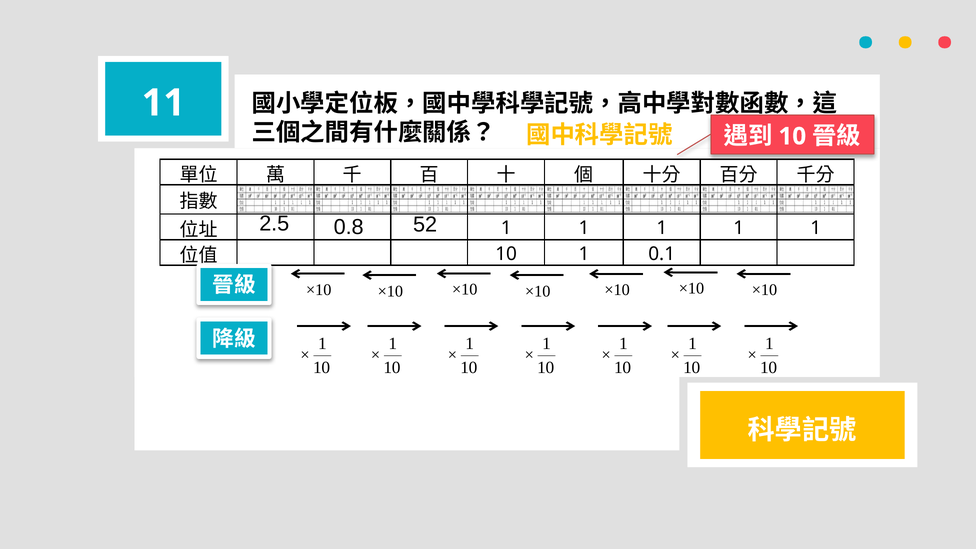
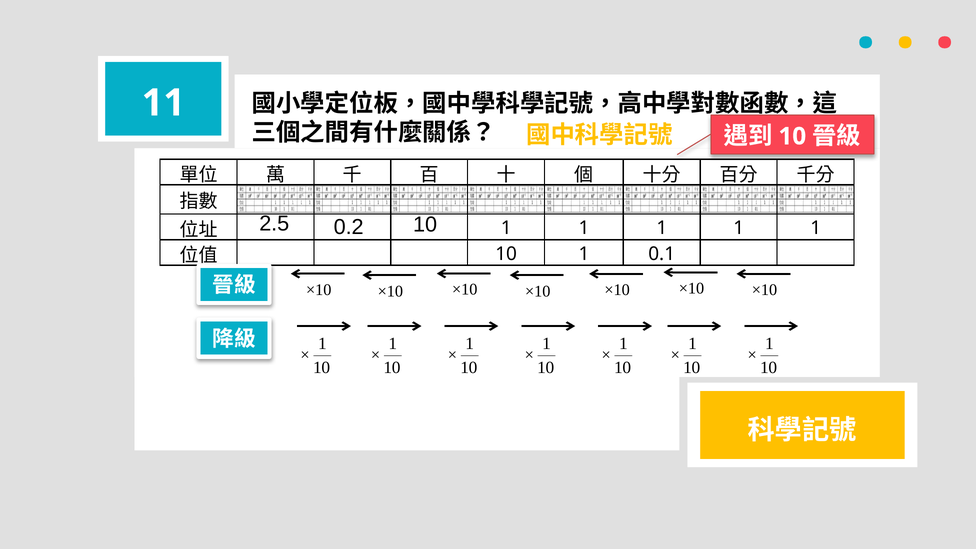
2.5 52: 52 -> 10 (425, 225)
0.8: 0.8 -> 0.2 (349, 227)
